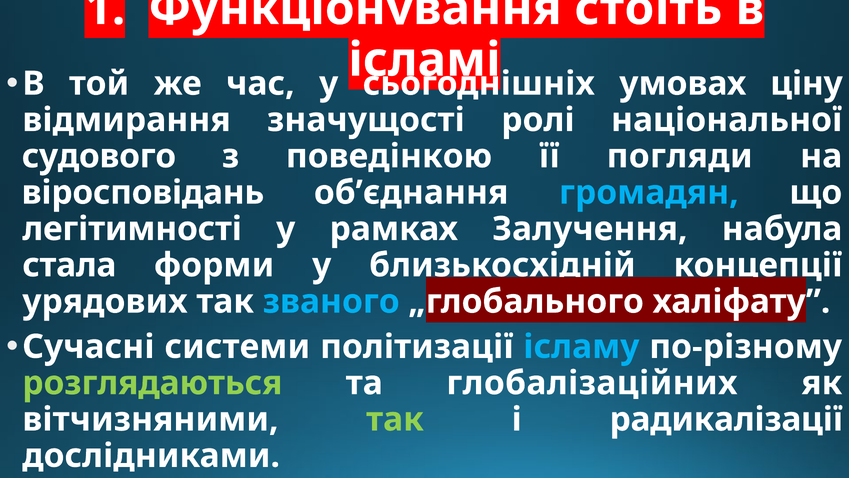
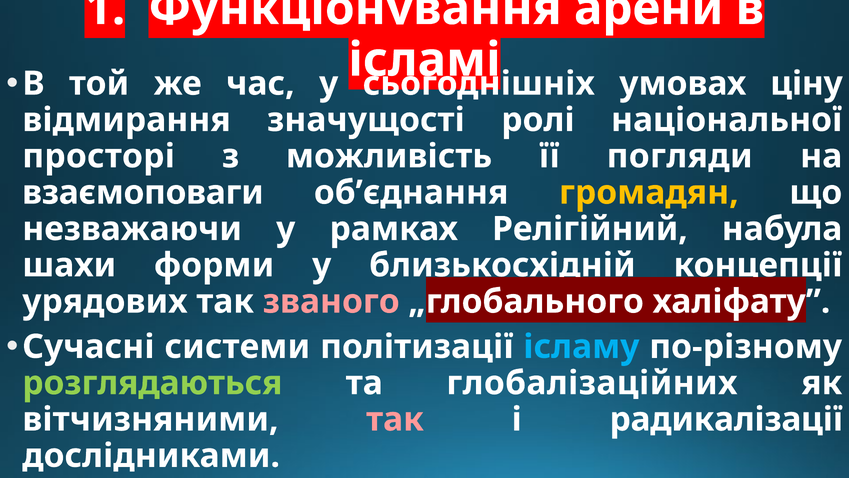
стоїть: стоїть -> арени (649, 8)
судового: судового -> просторі (99, 156)
поведінкою: поведінкою -> можливість (389, 156)
віросповідань: віросповідань -> взаємоповаги (143, 192)
громадян colour: light blue -> yellow (649, 192)
легітимності: легітимності -> незважаючи (132, 229)
Залучення: Залучення -> Релігійний (590, 229)
стала: стала -> шахи (69, 265)
званого colour: light blue -> pink (331, 301)
так colour: light green -> pink (395, 419)
